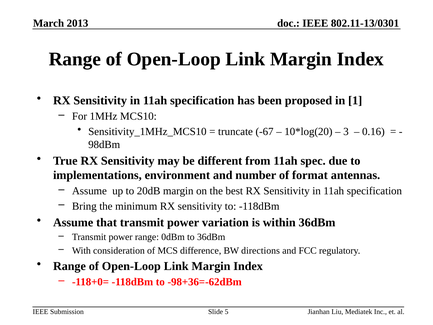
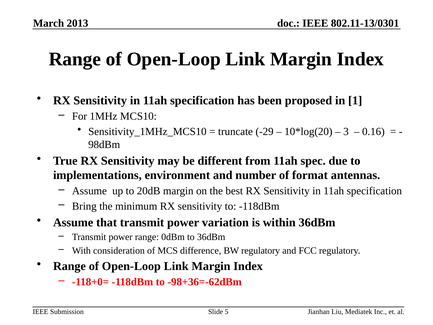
-67: -67 -> -29 (265, 131)
BW directions: directions -> regulatory (261, 250)
